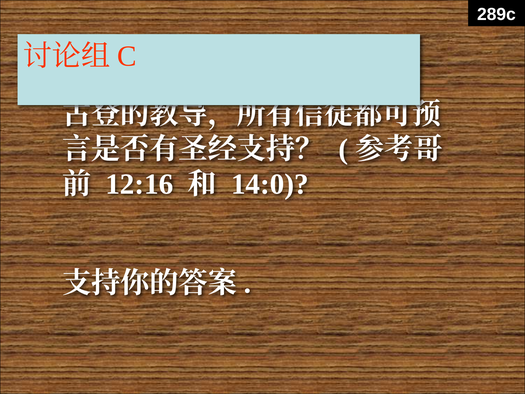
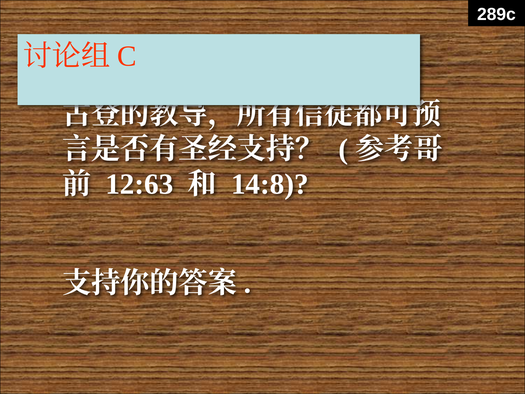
12:16: 12:16 -> 12:63 (139, 184)
14:0: 14:0 -> 14:8 (270, 184)
